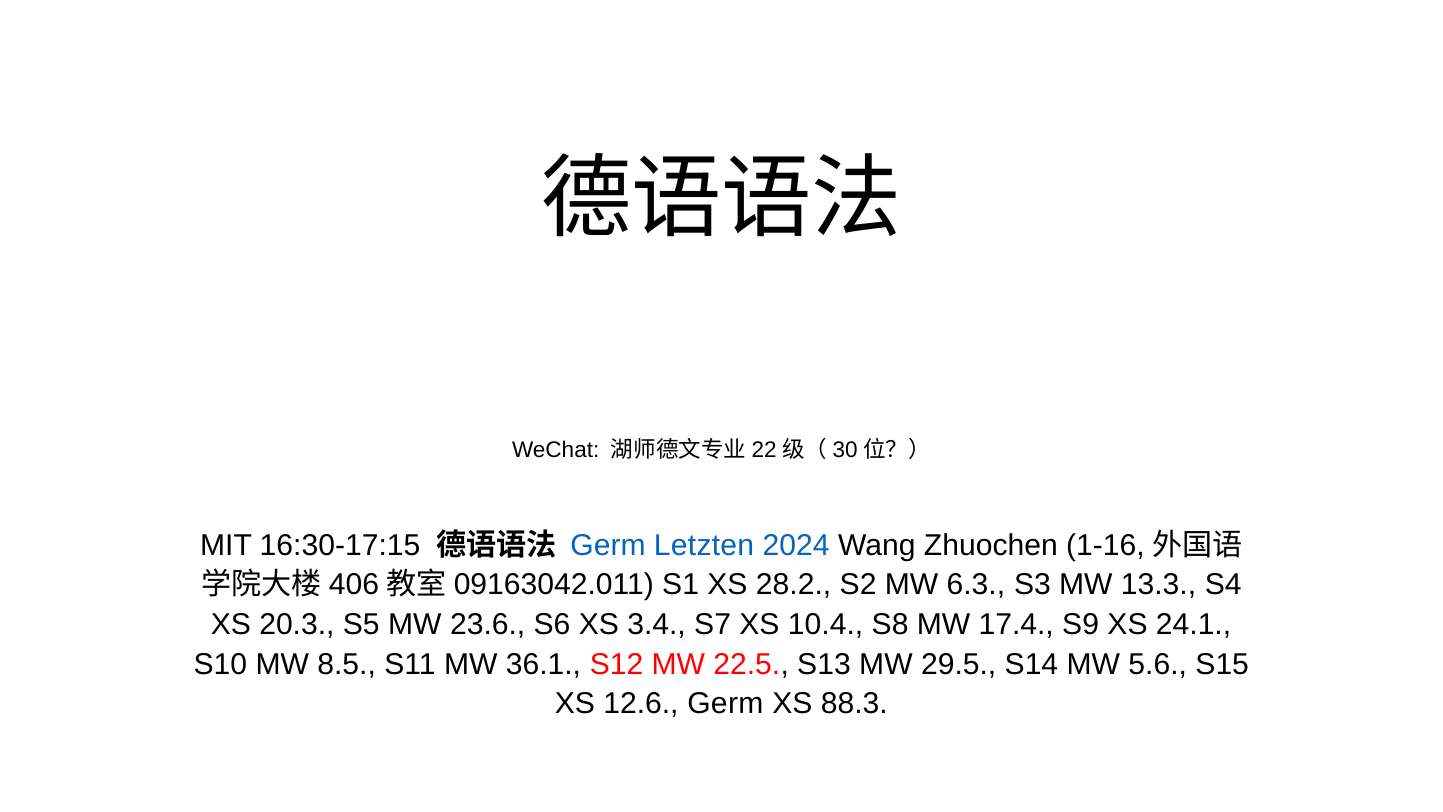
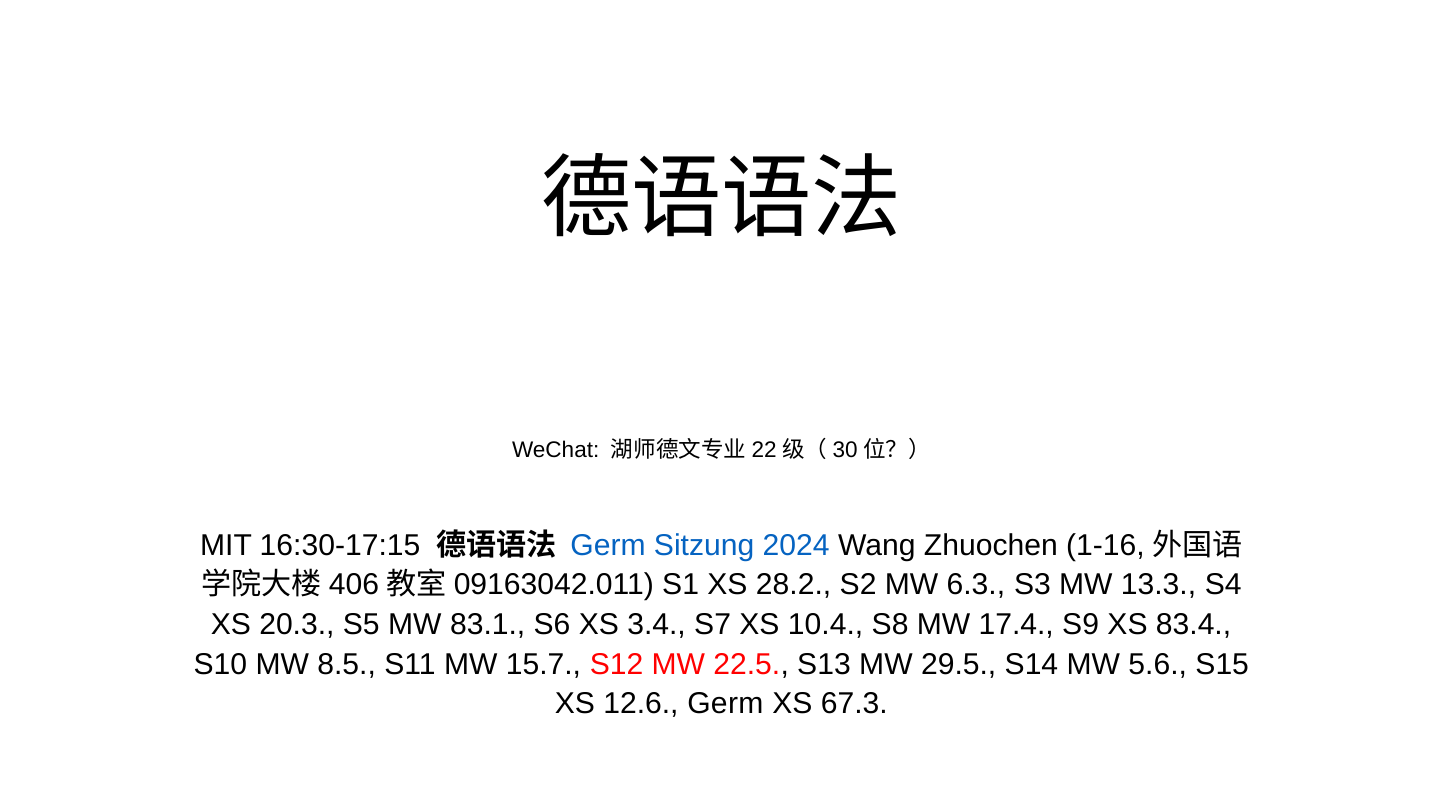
Letzten: Letzten -> Sitzung (704, 545)
23.6: 23.6 -> 83.1 (488, 624)
24.1: 24.1 -> 83.4 (1194, 624)
36.1: 36.1 -> 15.7 (543, 664)
88.3: 88.3 -> 67.3 (854, 704)
